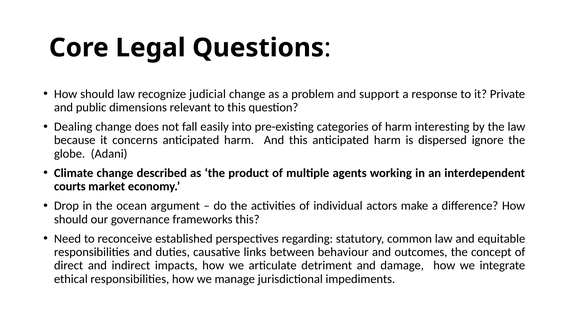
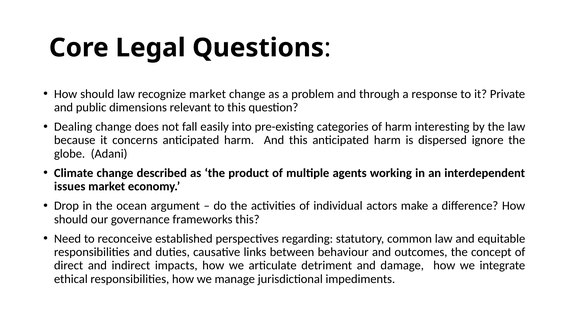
recognize judicial: judicial -> market (208, 94)
support: support -> through (379, 94)
courts: courts -> issues (70, 186)
